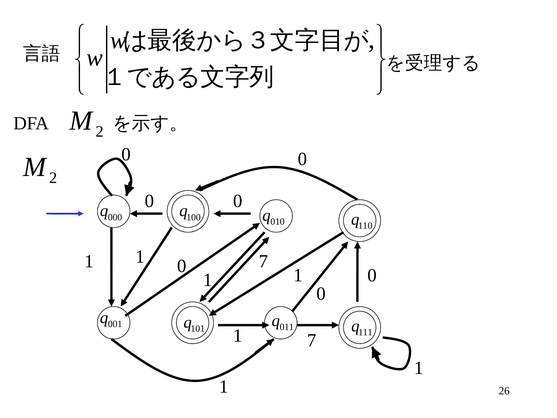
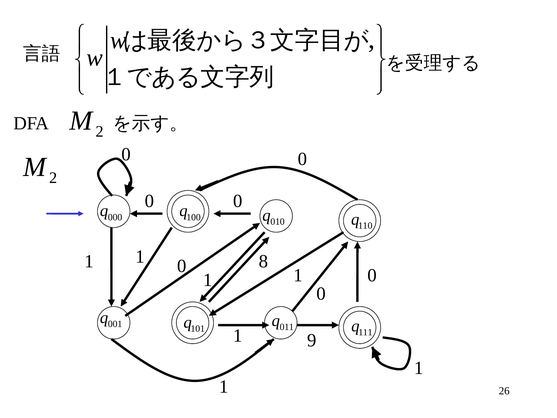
0 7: 7 -> 8 (264, 261)
7: 7 -> 9 (312, 340)
